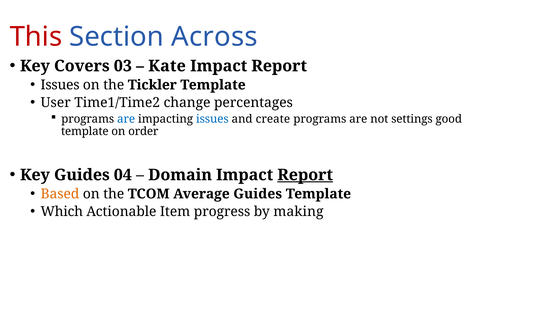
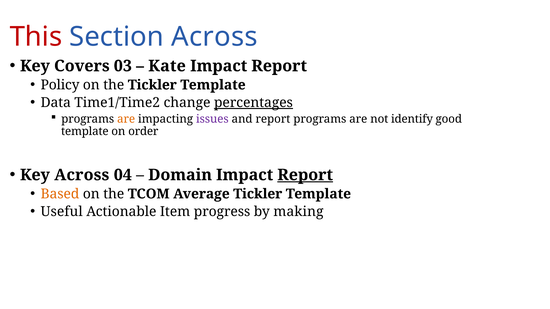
Issues: Issues -> Policy (60, 85)
User: User -> Data (56, 103)
percentages underline: none -> present (253, 103)
are colour: blue -> orange (126, 119)
issues colour: blue -> purple (212, 119)
and create: create -> report (273, 119)
settings: settings -> identify (412, 119)
Key Guides: Guides -> Across (82, 175)
Average Guides: Guides -> Tickler (258, 194)
Which: Which -> Useful (62, 212)
